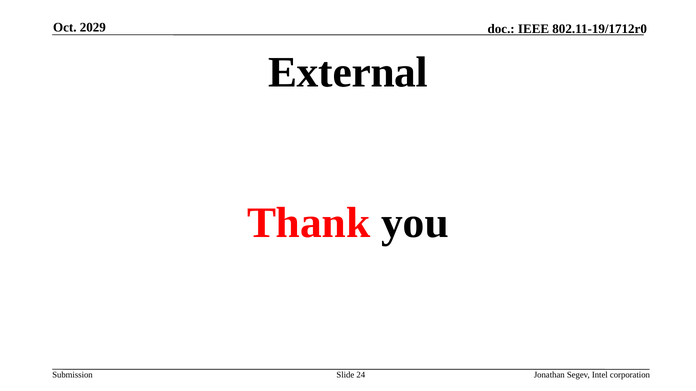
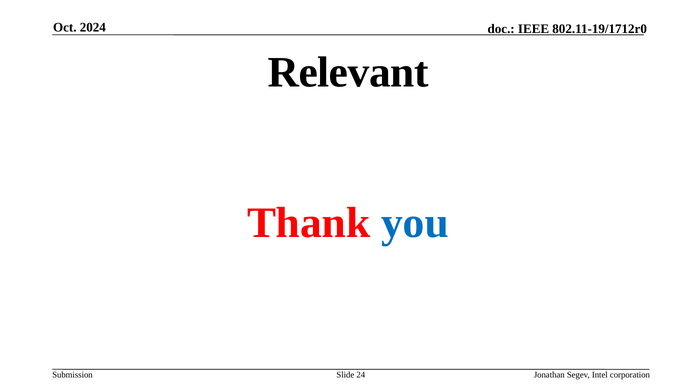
2029: 2029 -> 2024 (93, 28)
External: External -> Relevant (348, 73)
you colour: black -> blue (415, 223)
